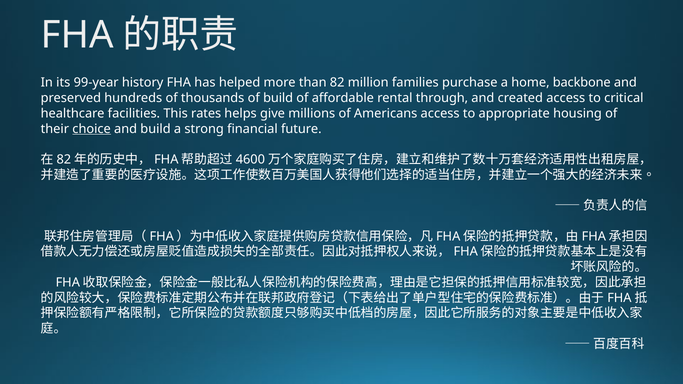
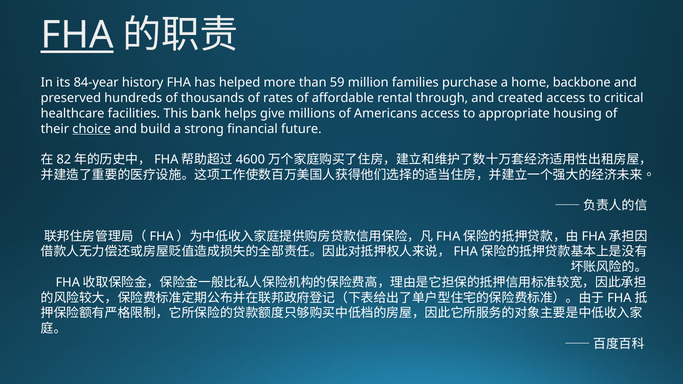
FHA underline: none -> present (77, 35)
99-year: 99-year -> 84-year (96, 83)
82: 82 -> 59 (337, 83)
of build: build -> rates (278, 98)
rates: rates -> bank (206, 114)
